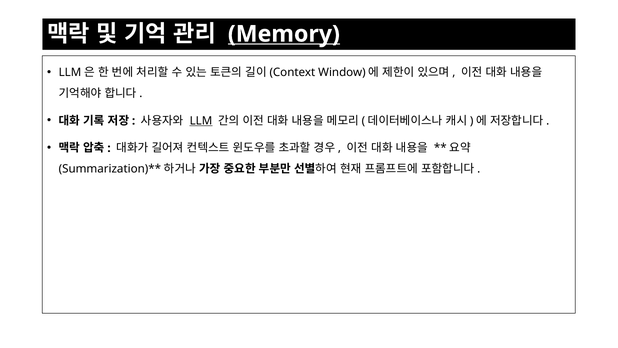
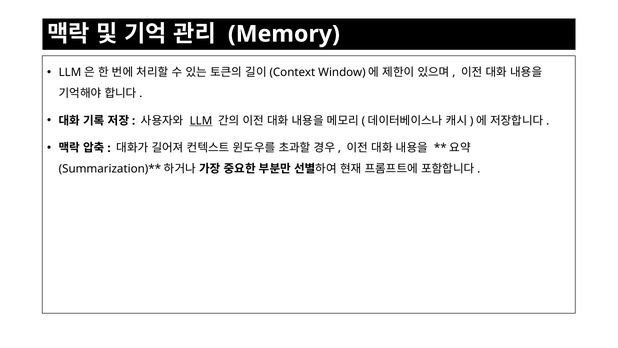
Memory underline: present -> none (284, 34)
